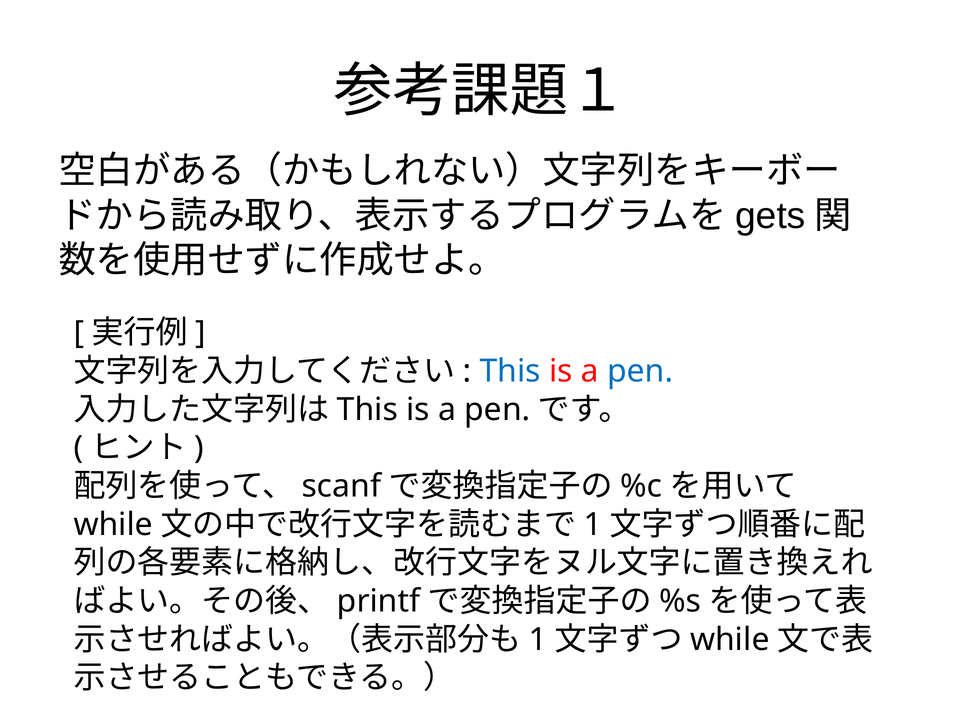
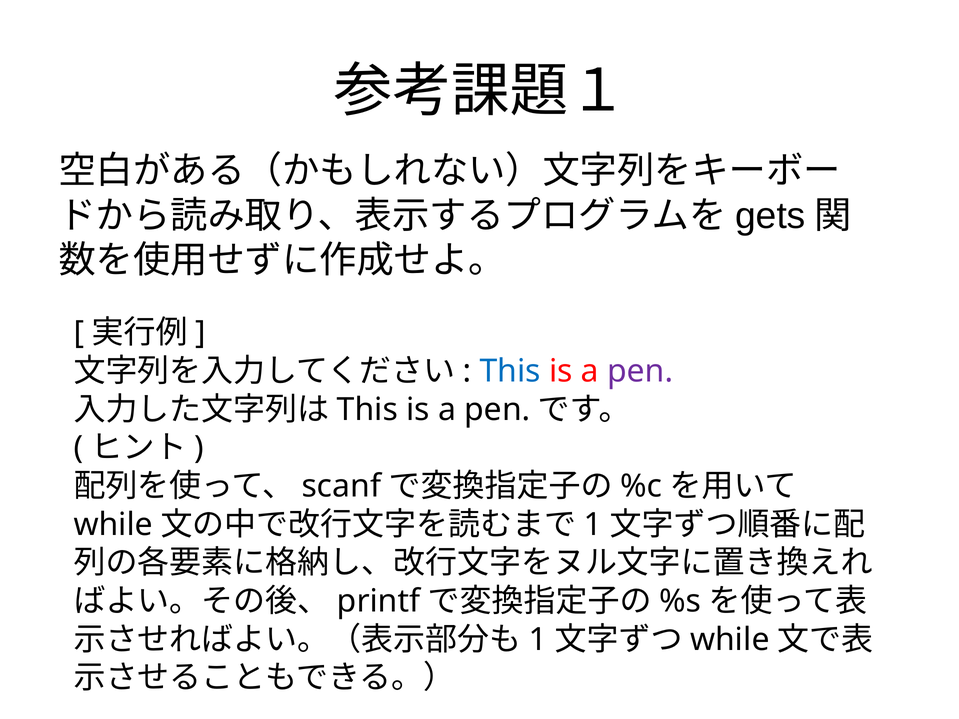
pen colour: blue -> purple (640, 371)
